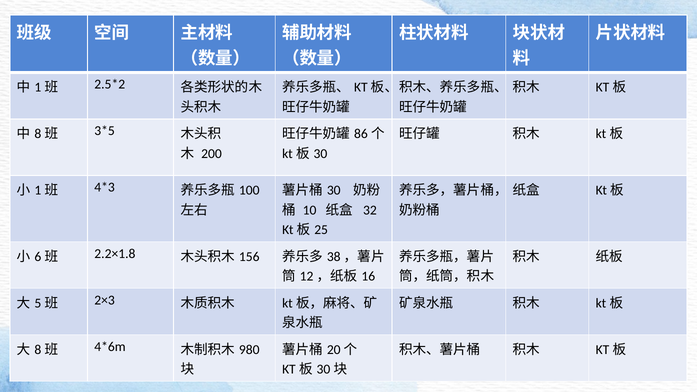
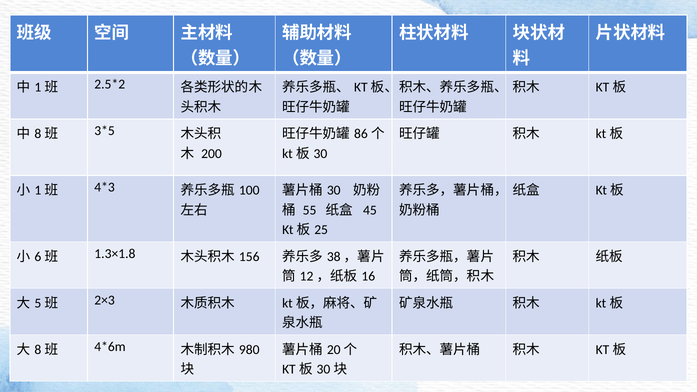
10: 10 -> 55 (310, 210)
32: 32 -> 45 (370, 210)
2.2×1.8: 2.2×1.8 -> 1.3×1.8 (115, 254)
